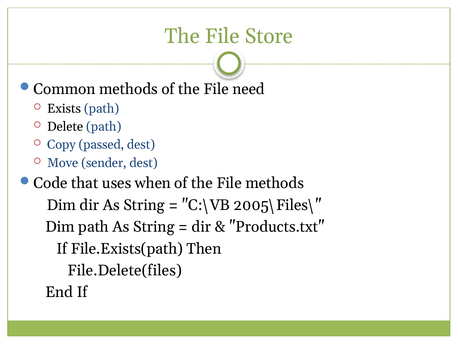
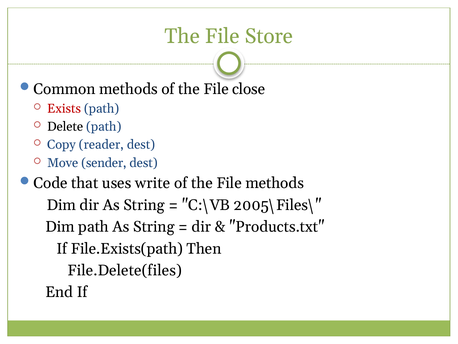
need: need -> close (249, 89)
Exists colour: black -> red (64, 108)
passed: passed -> reader (101, 145)
when: when -> write (153, 183)
